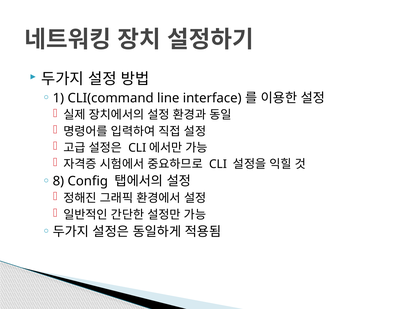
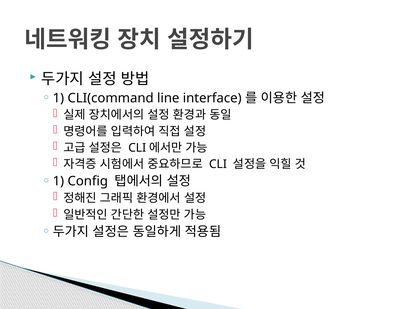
8: 8 -> 1 (58, 181)
